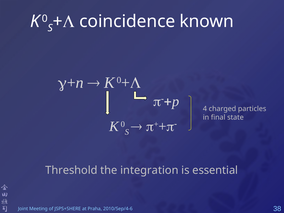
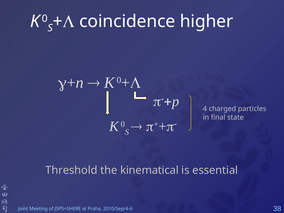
known: known -> higher (207, 21)
integration: integration -> kinematical (149, 170)
